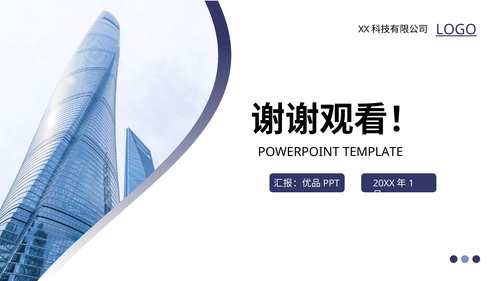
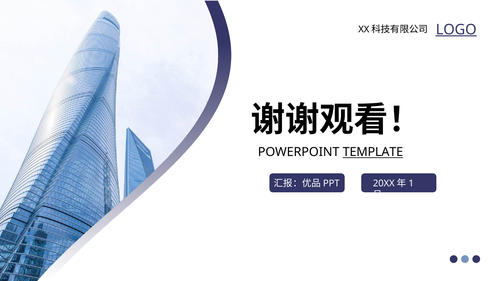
TEMPLATE underline: none -> present (373, 152)
